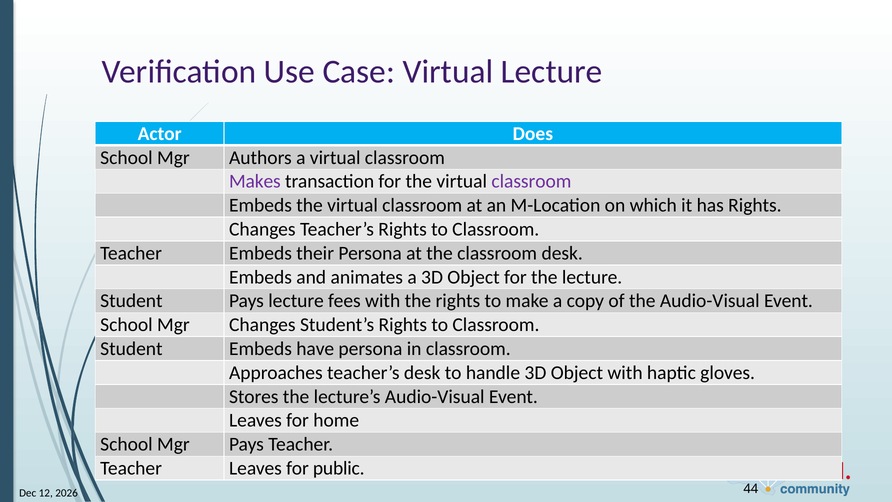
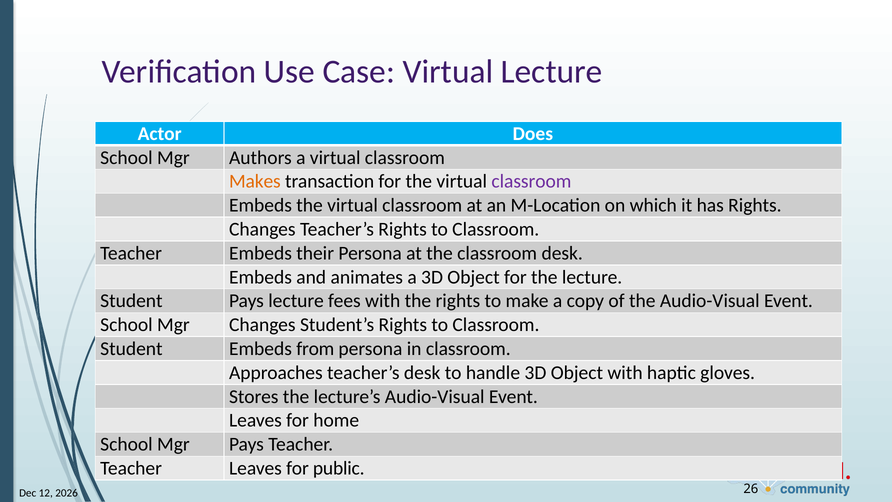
Makes colour: purple -> orange (255, 181)
have: have -> from (315, 349)
44: 44 -> 26 (751, 489)
